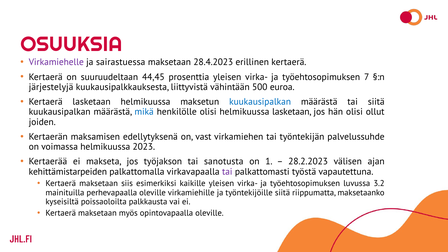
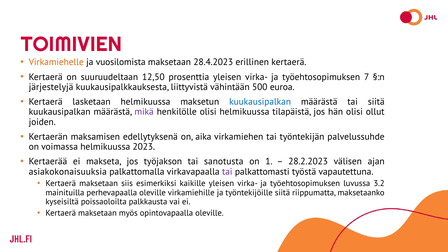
OSUUKSIA: OSUUKSIA -> TOIMIVIEN (71, 44)
Virkamiehelle colour: purple -> orange (56, 62)
sairastuessa: sairastuessa -> vuosilomista (121, 62)
44,45: 44,45 -> 12,50 (153, 77)
mikä colour: blue -> purple (144, 112)
helmikuussa lasketaan: lasketaan -> tilapäistä (292, 112)
vast: vast -> aika (203, 137)
kehittämistarpeiden: kehittämistarpeiden -> asiakokonaisuuksia (68, 172)
